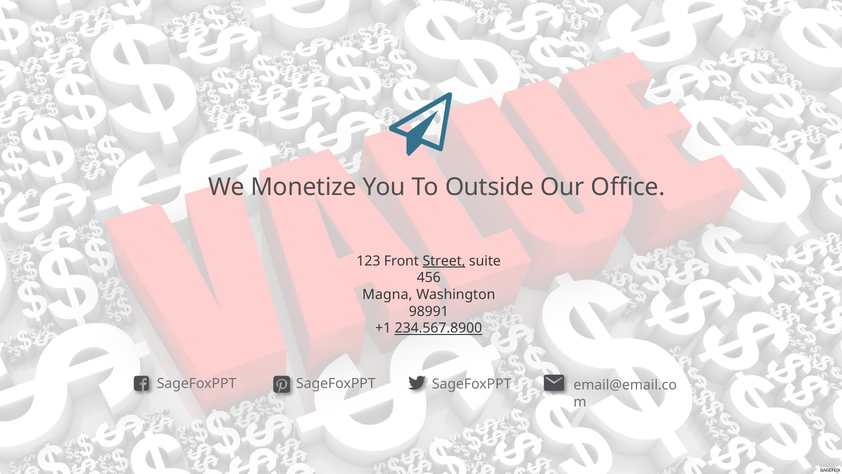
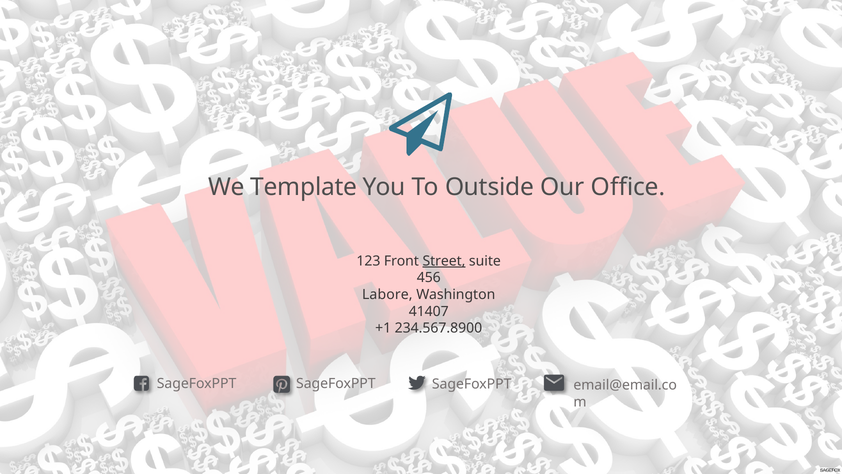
Monetize: Monetize -> Template (304, 187)
Magna: Magna -> Labore (387, 294)
98991: 98991 -> 41407 (429, 311)
234.567.8900 underline: present -> none (438, 328)
